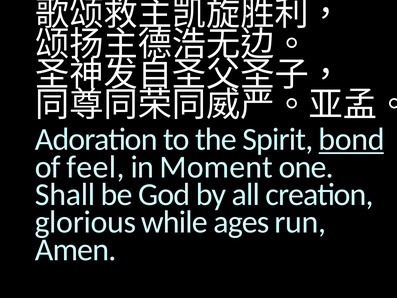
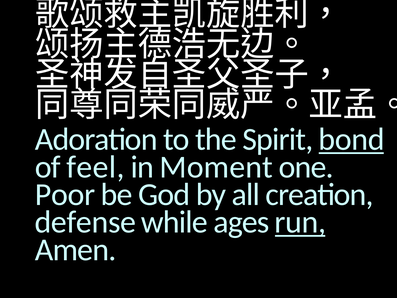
Shall: Shall -> Poor (65, 194)
glorious: glorious -> defense (85, 222)
run underline: none -> present (300, 222)
